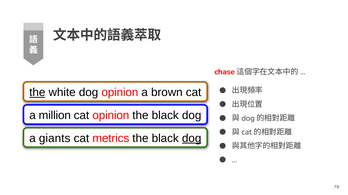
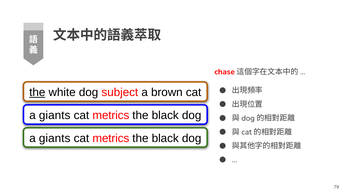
dog opinion: opinion -> subject (120, 93)
million: million -> giants (55, 116)
opinion: opinion -> metrics (111, 116)
dog underline: present -> none (192, 139)
